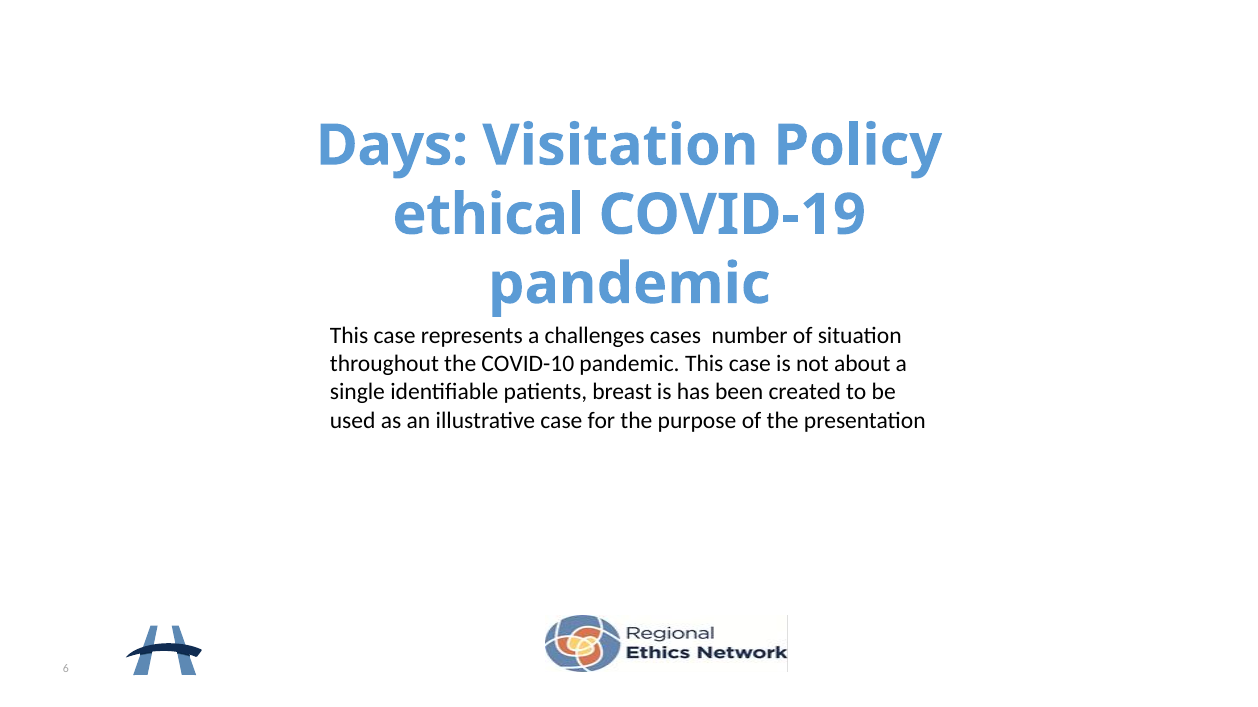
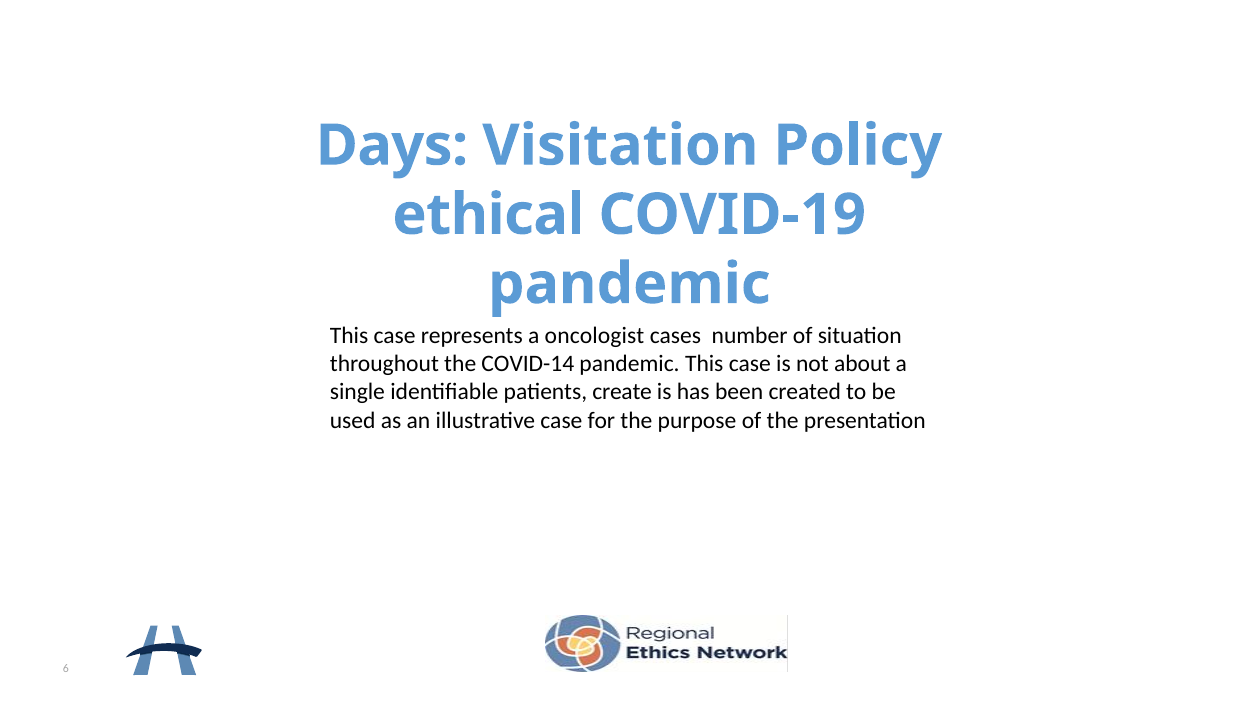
challenges: challenges -> oncologist (595, 336)
COVID-10: COVID-10 -> COVID-14 (528, 364)
breast: breast -> create (622, 392)
